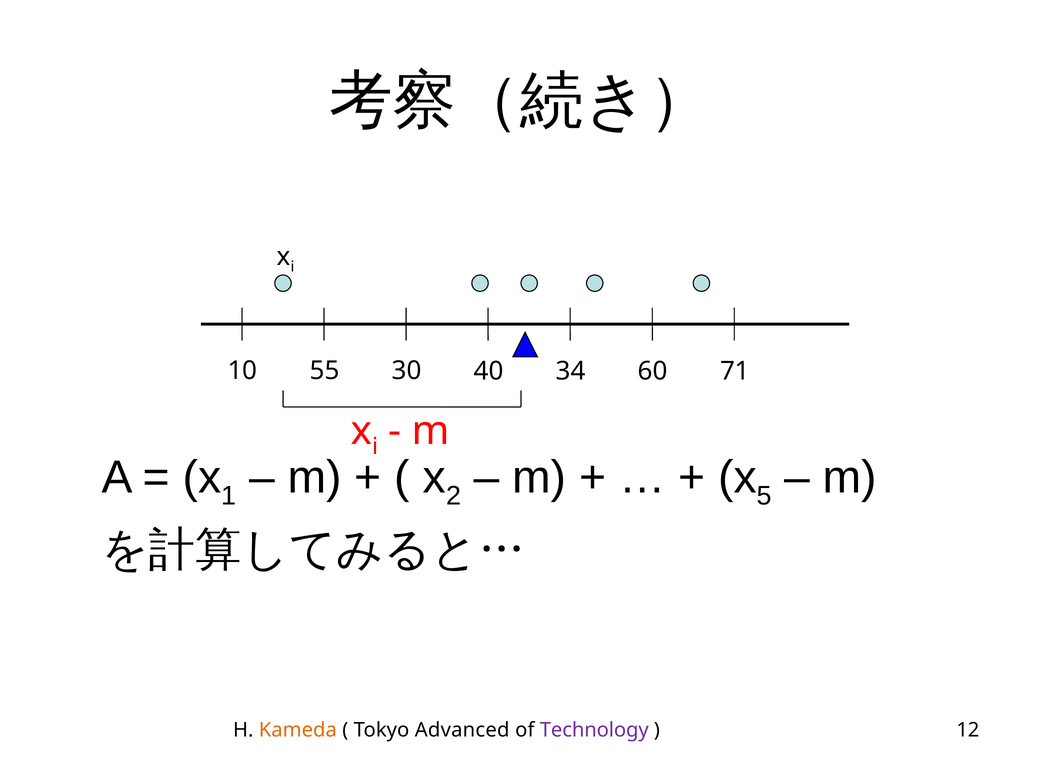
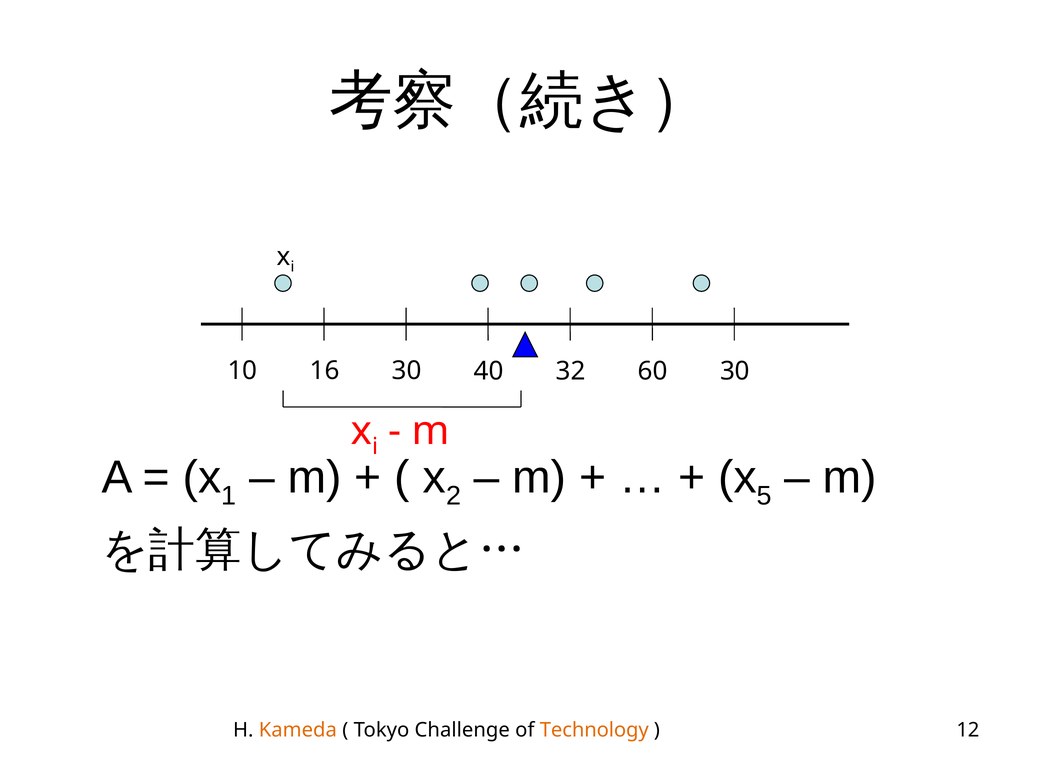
55: 55 -> 16 (325, 371)
34: 34 -> 32 (571, 371)
60 71: 71 -> 30 (735, 371)
Advanced: Advanced -> Challenge (462, 730)
Technology colour: purple -> orange (594, 730)
